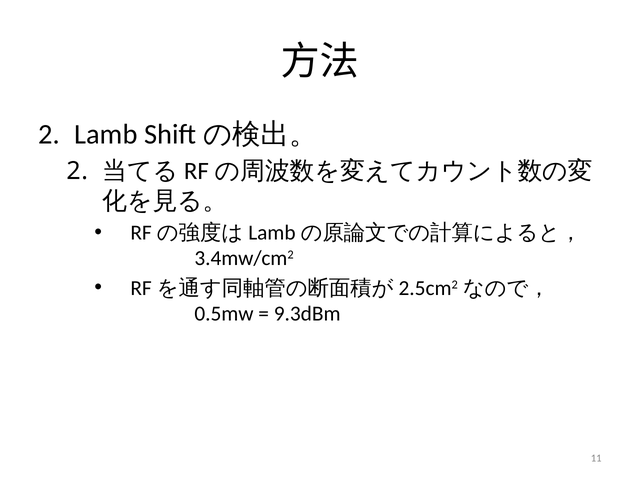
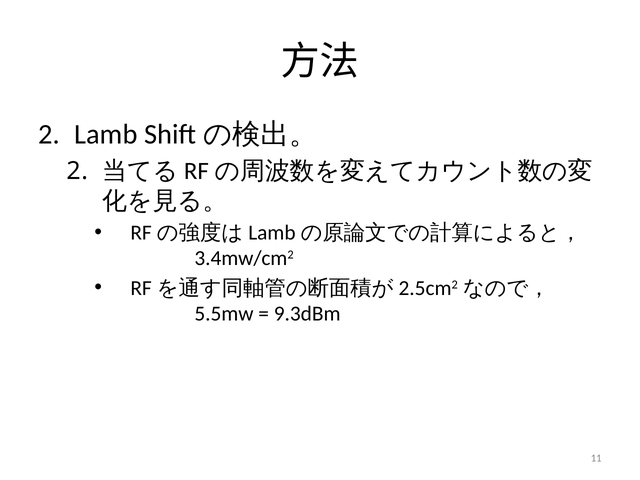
0.5mw: 0.5mw -> 5.5mw (224, 314)
